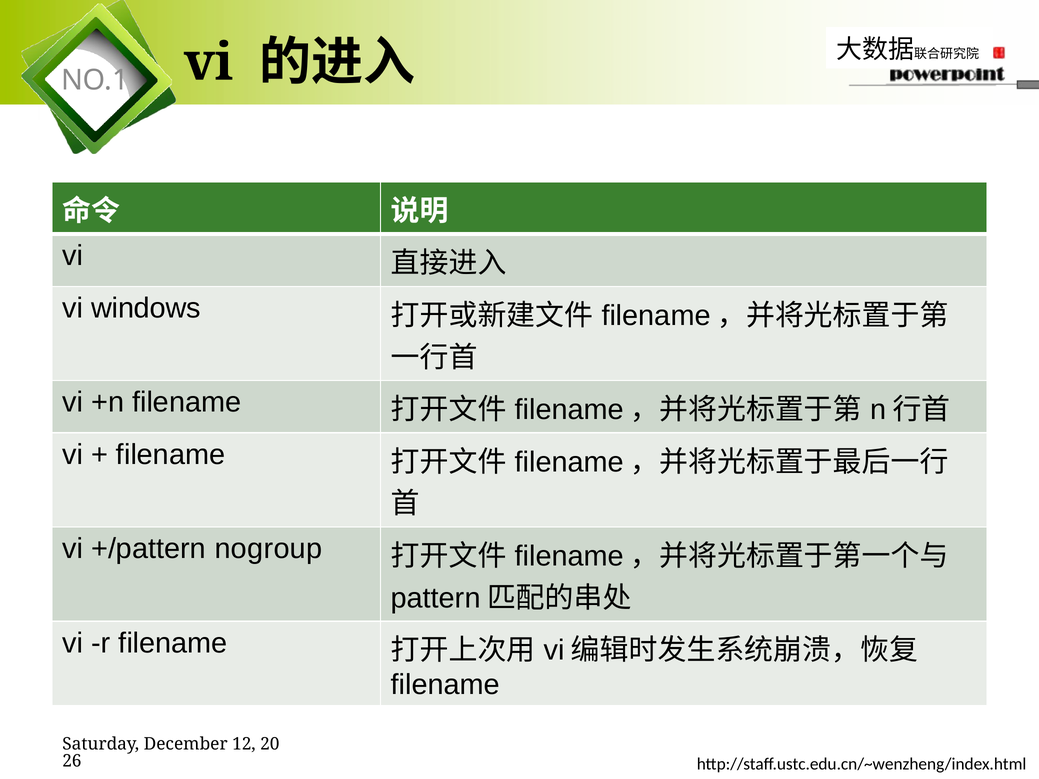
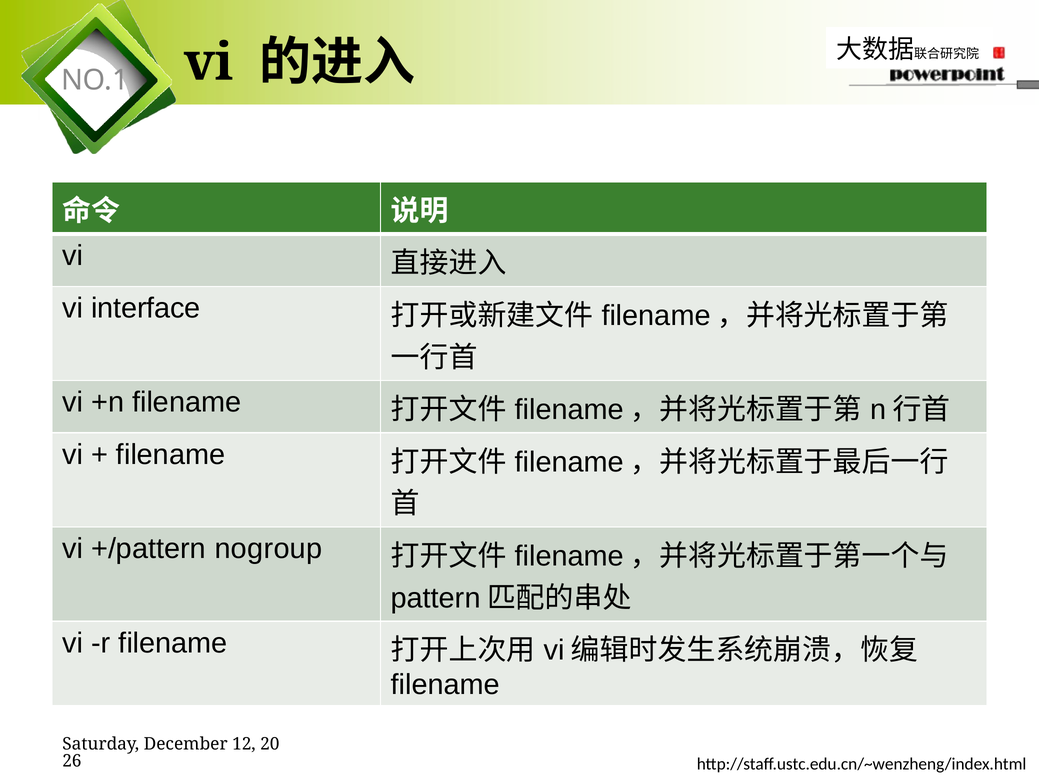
windows: windows -> interface (146, 308)
